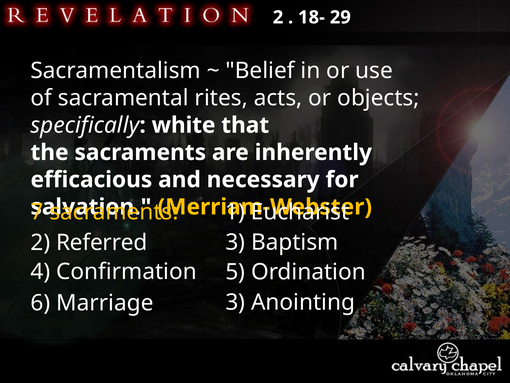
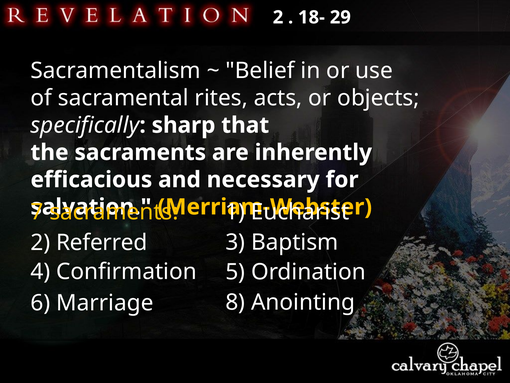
white: white -> sharp (184, 125)
Marriage 3: 3 -> 8 (235, 302)
